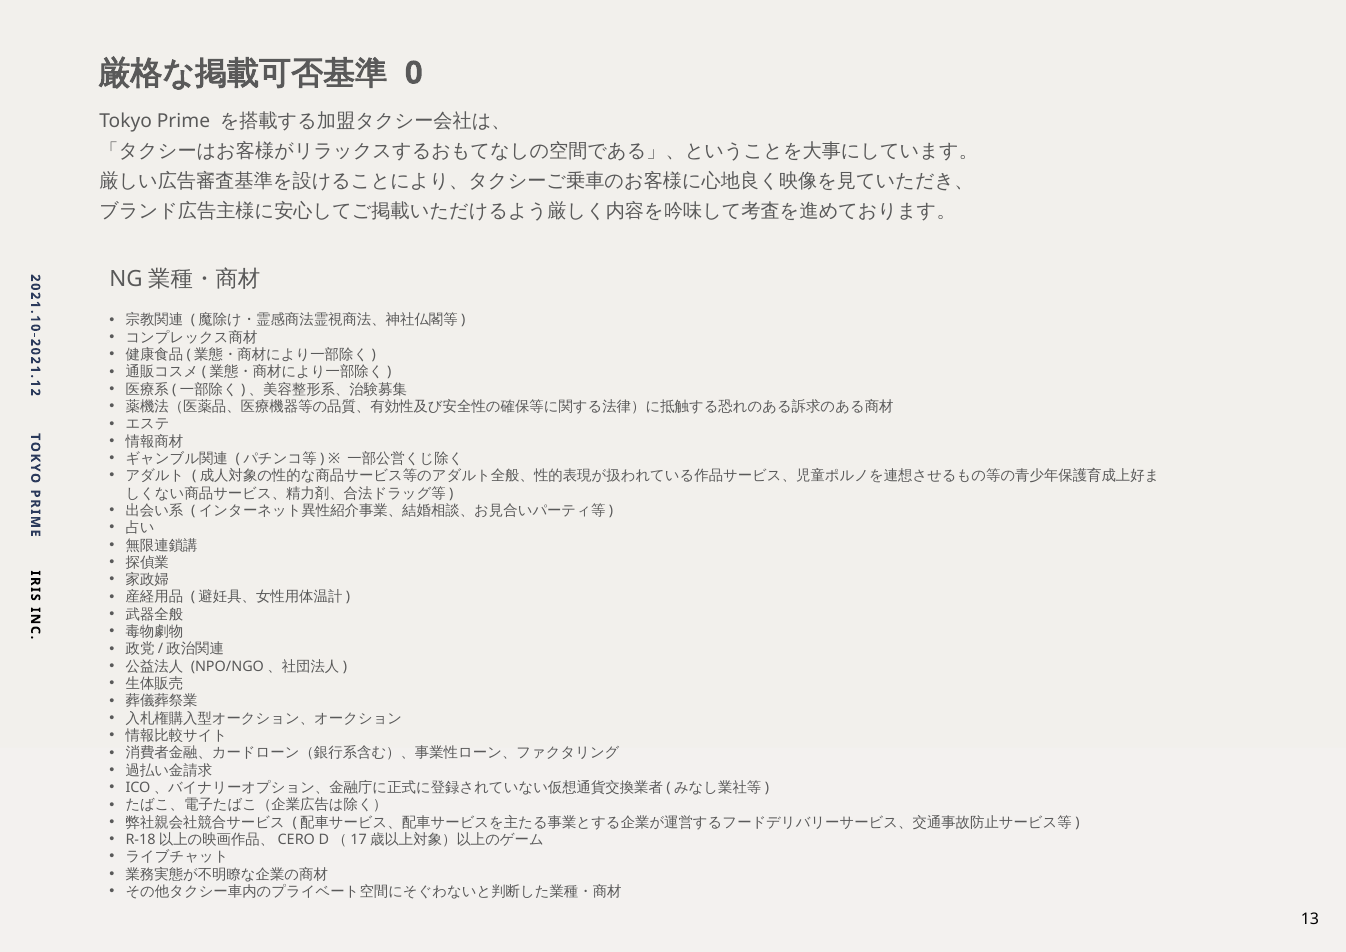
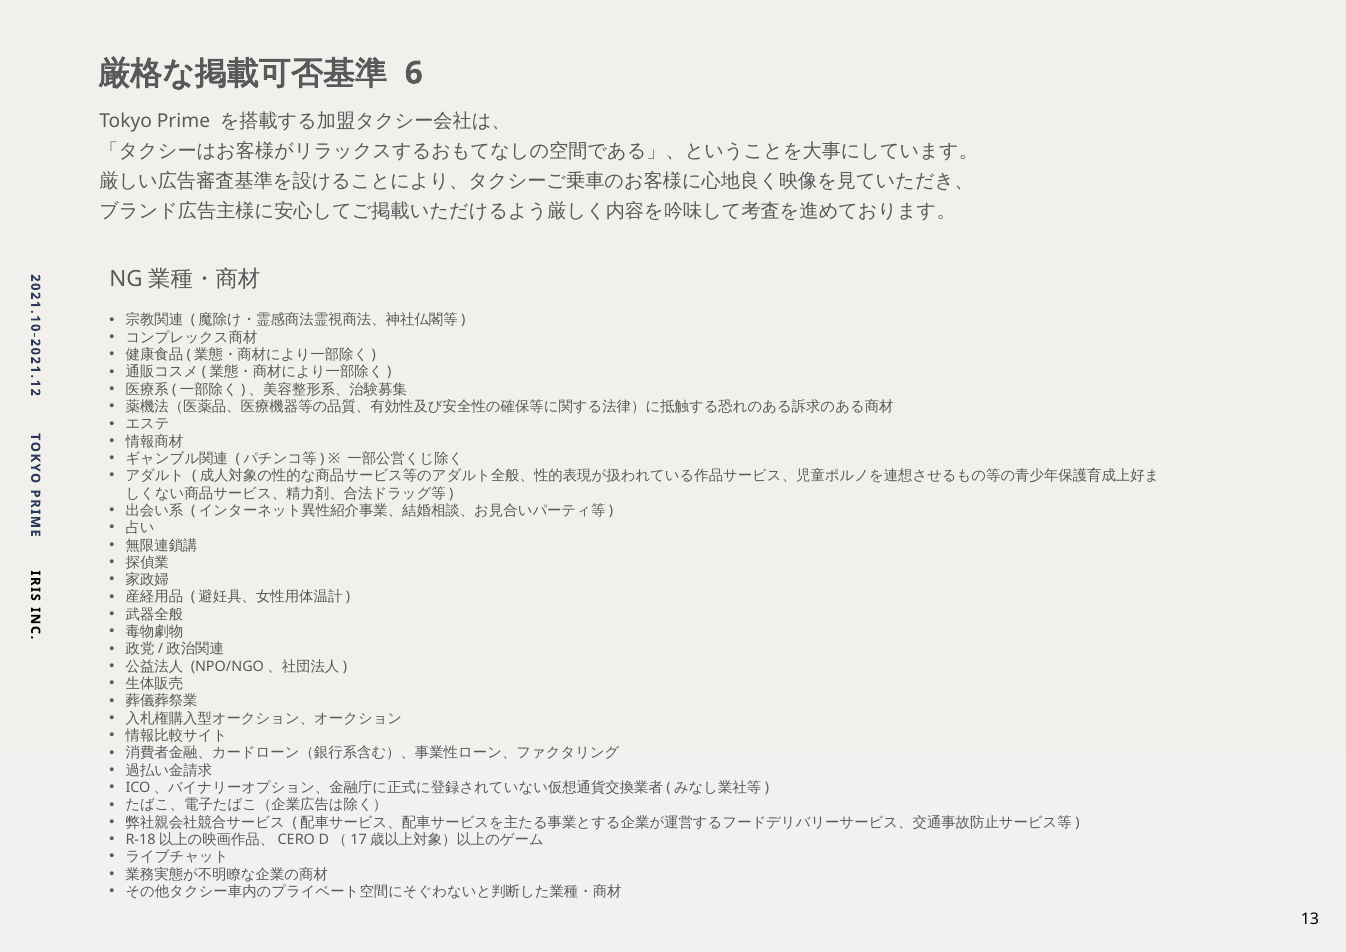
0: 0 -> 6 (414, 73)
